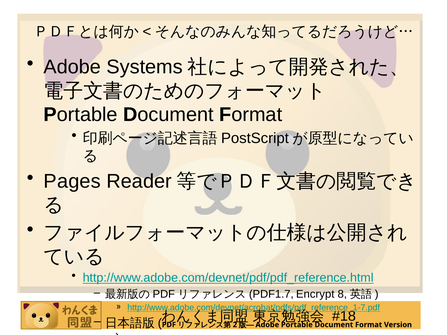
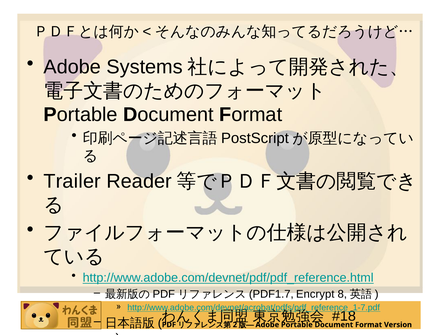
Pages: Pages -> Trailer (72, 181)
